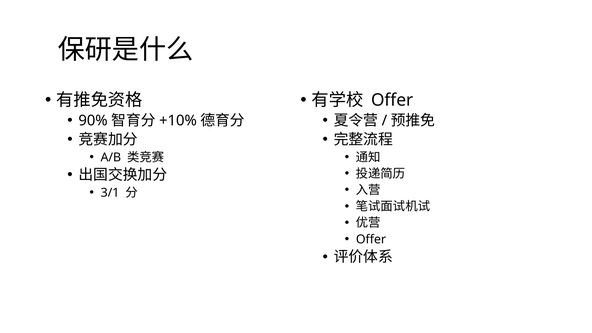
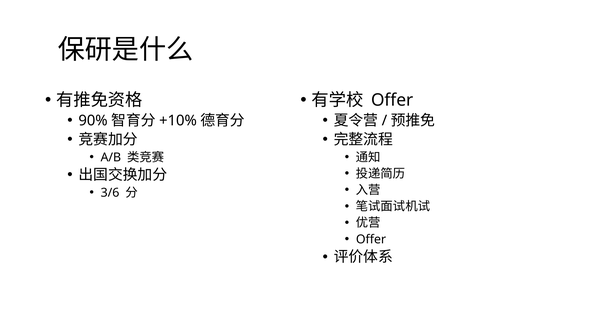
3/1: 3/1 -> 3/6 (110, 193)
